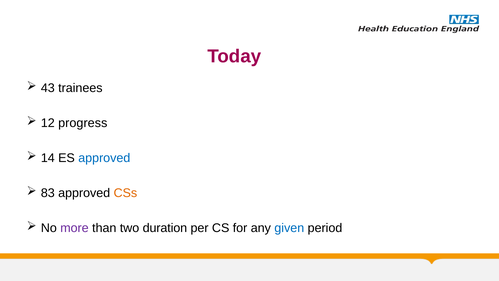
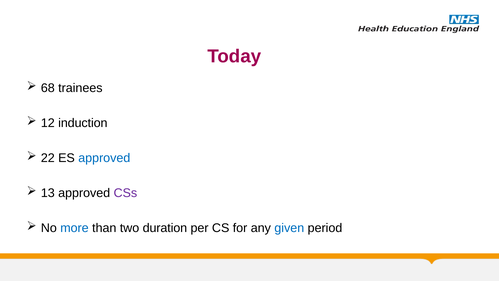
43: 43 -> 68 (48, 88)
progress: progress -> induction (83, 123)
14: 14 -> 22 (48, 158)
83: 83 -> 13 (48, 193)
CSs colour: orange -> purple (125, 193)
more colour: purple -> blue (74, 228)
